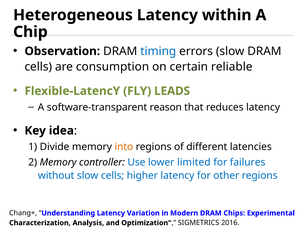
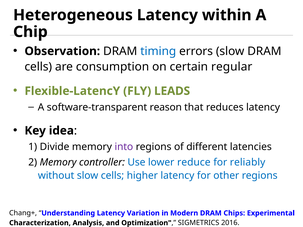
reliable: reliable -> regular (232, 67)
into colour: orange -> purple (124, 147)
limited: limited -> reduce (194, 162)
failures: failures -> reliably (248, 162)
